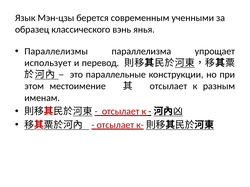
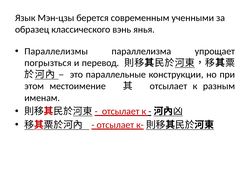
использует: использует -> погрызться (48, 63)
